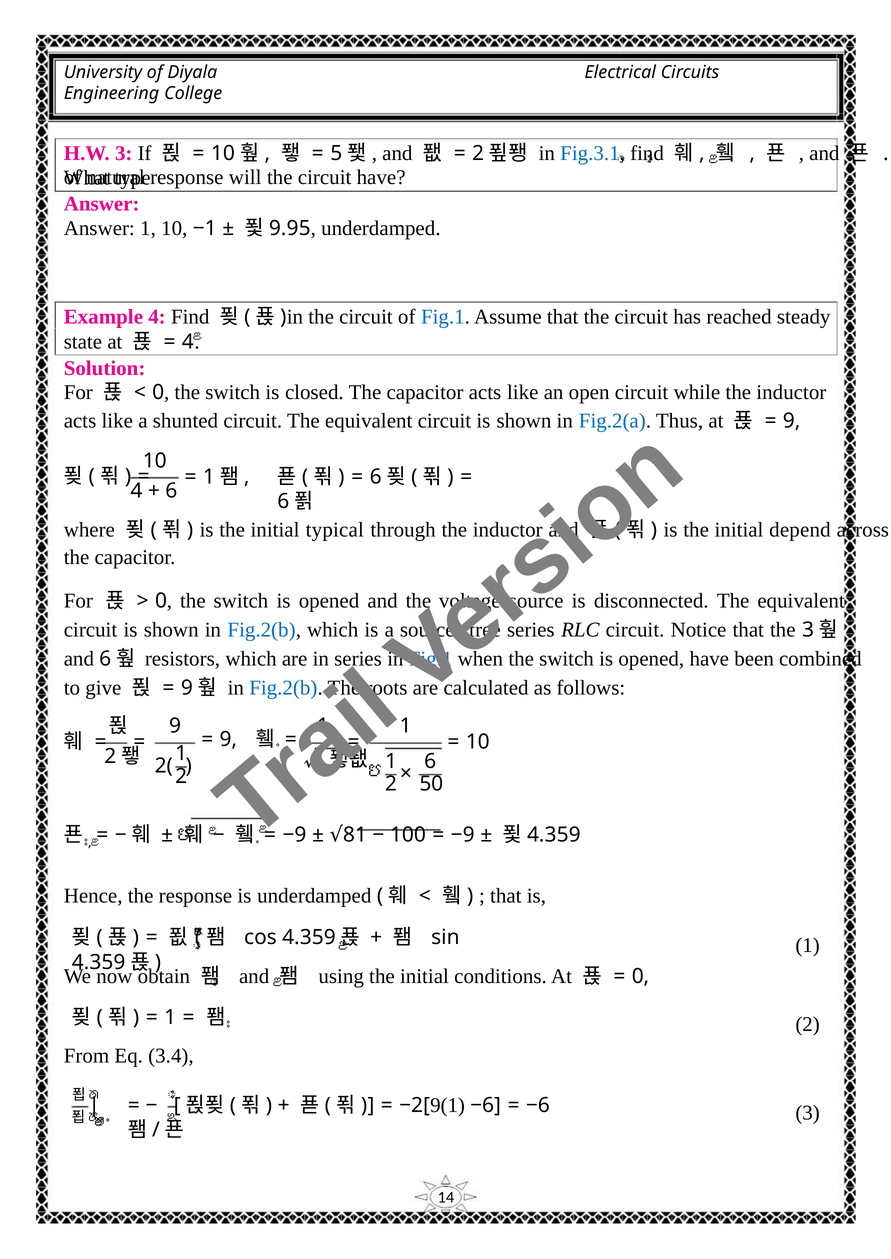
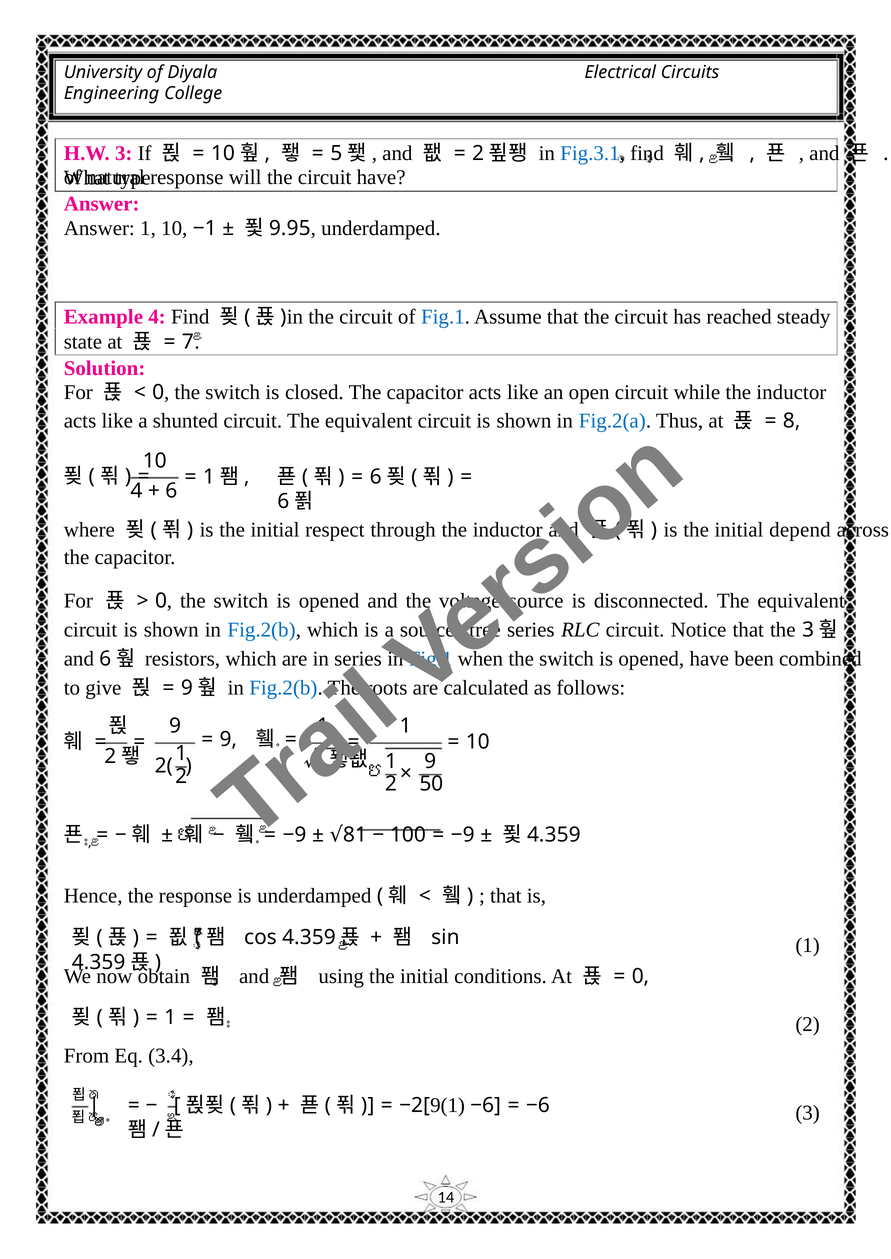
4: 4 -> 7 (188, 342)
9: 9 -> 8 (792, 421)
typical: typical -> respect (335, 530)
6: 6 -> 9 (430, 761)
